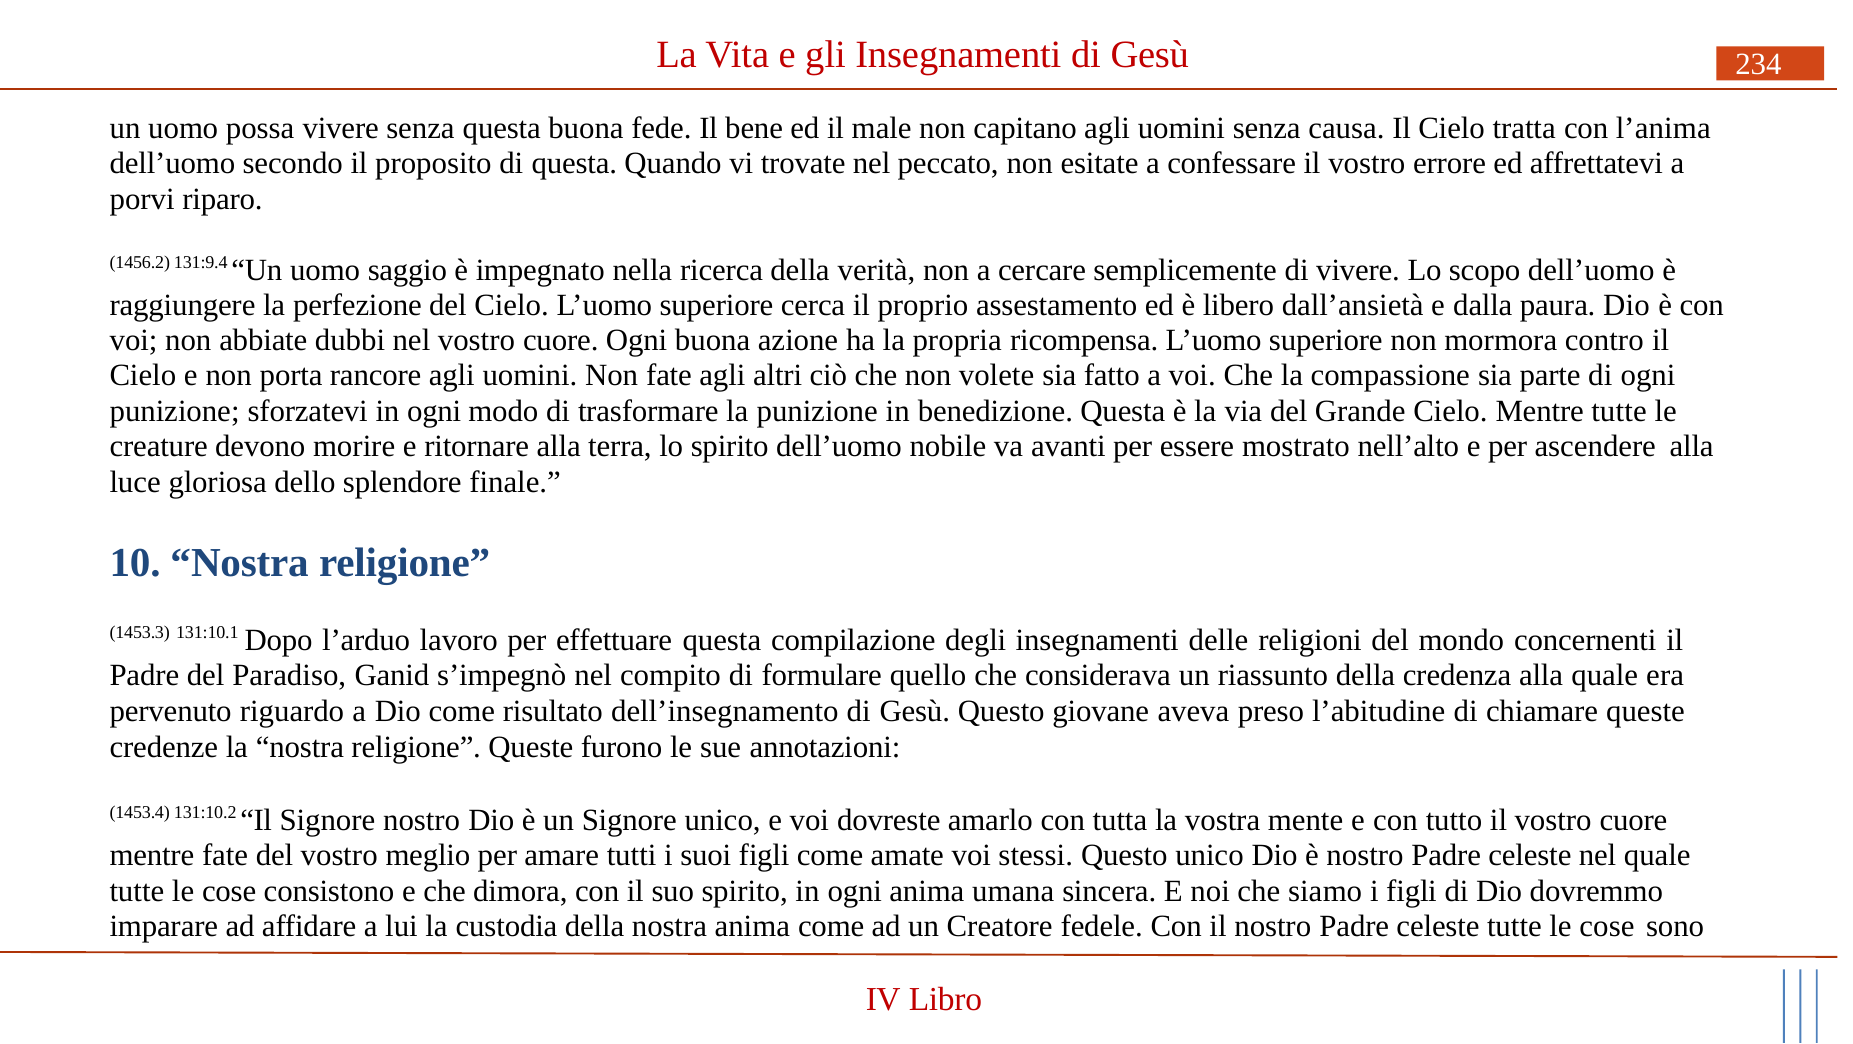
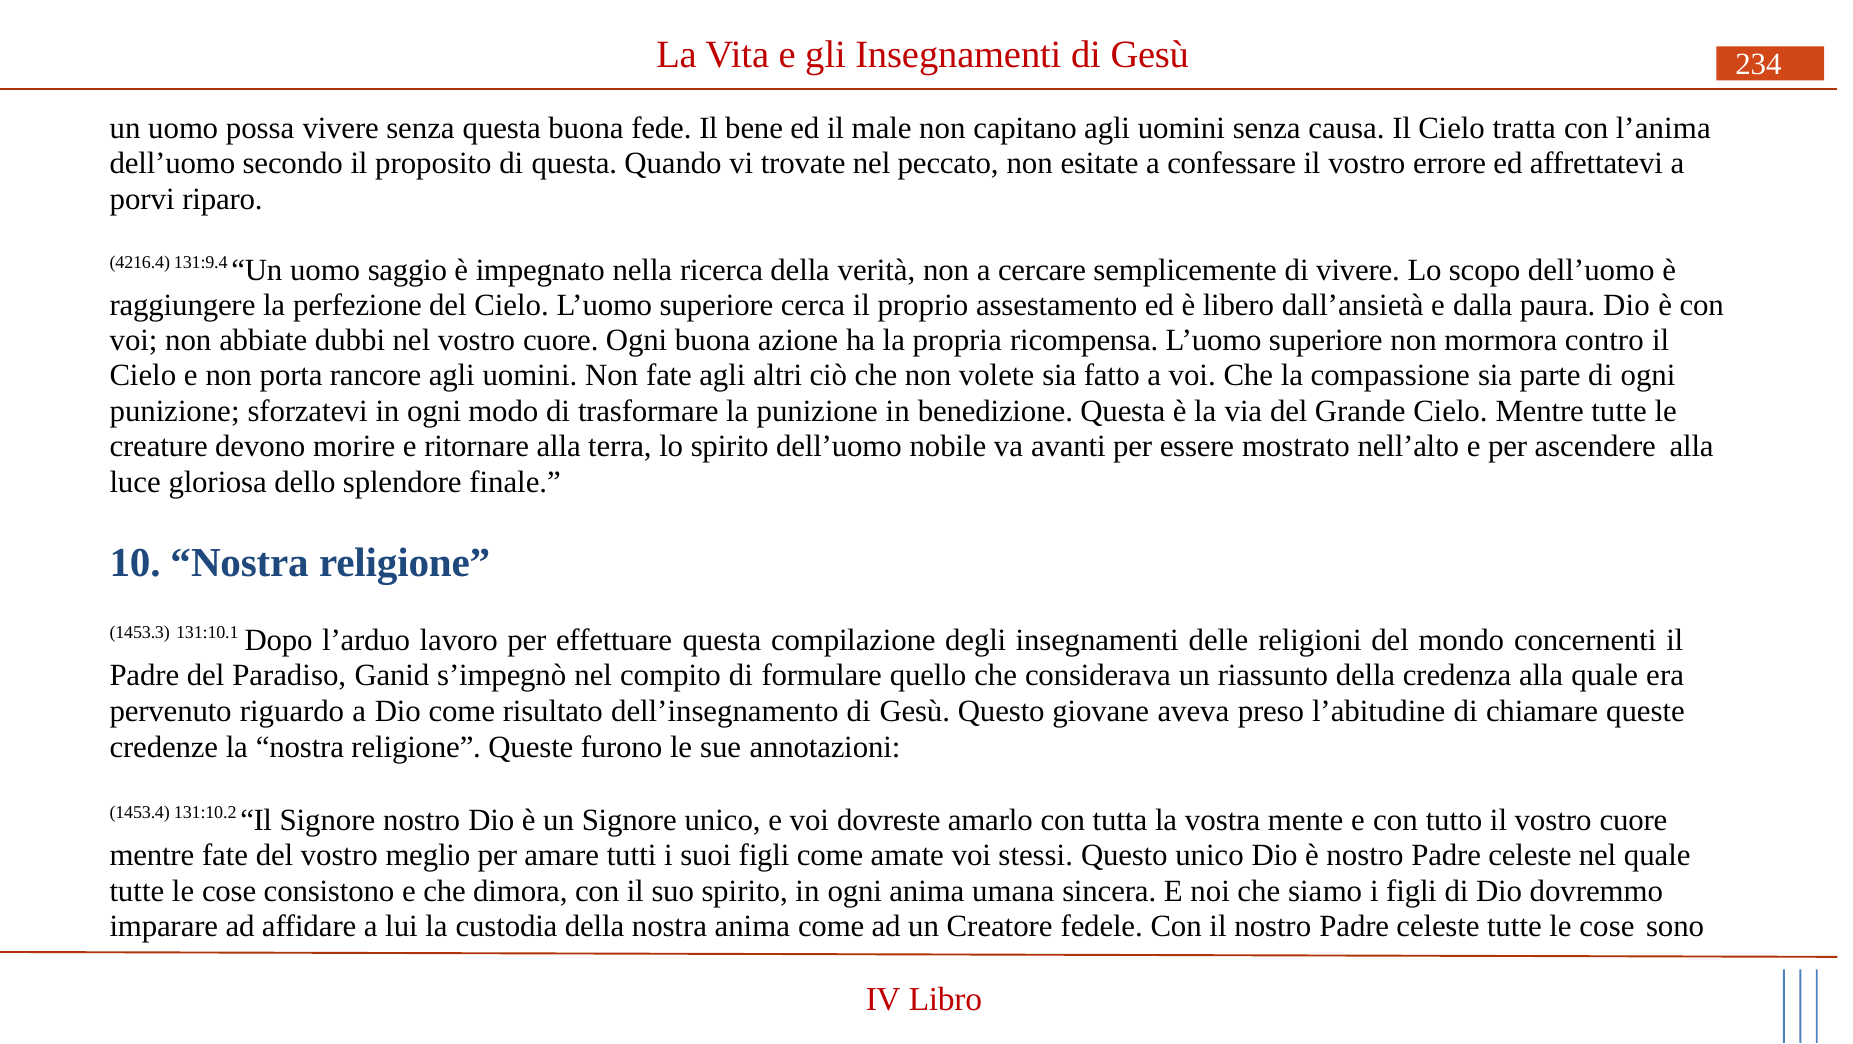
1456.2: 1456.2 -> 4216.4 (140, 262)
